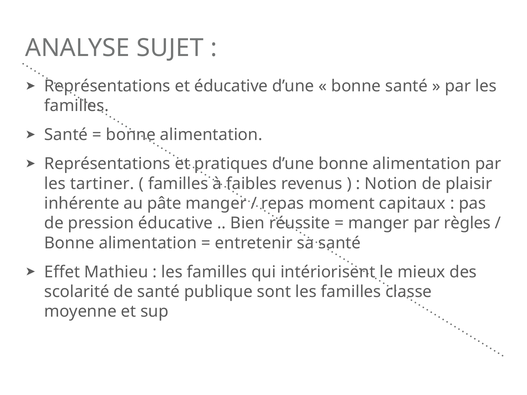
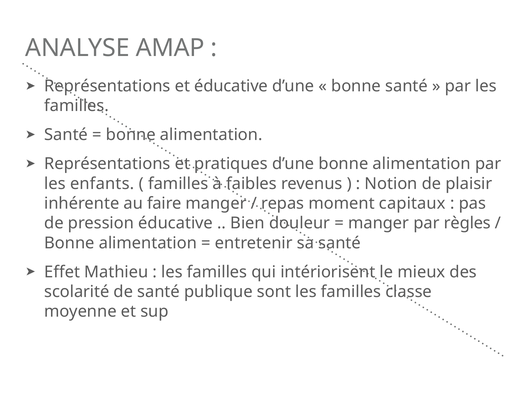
SUJET: SUJET -> AMAP (170, 48)
tartiner: tartiner -> enfants (102, 184)
pâte: pâte -> faire (164, 204)
réussite: réussite -> douleur (300, 223)
